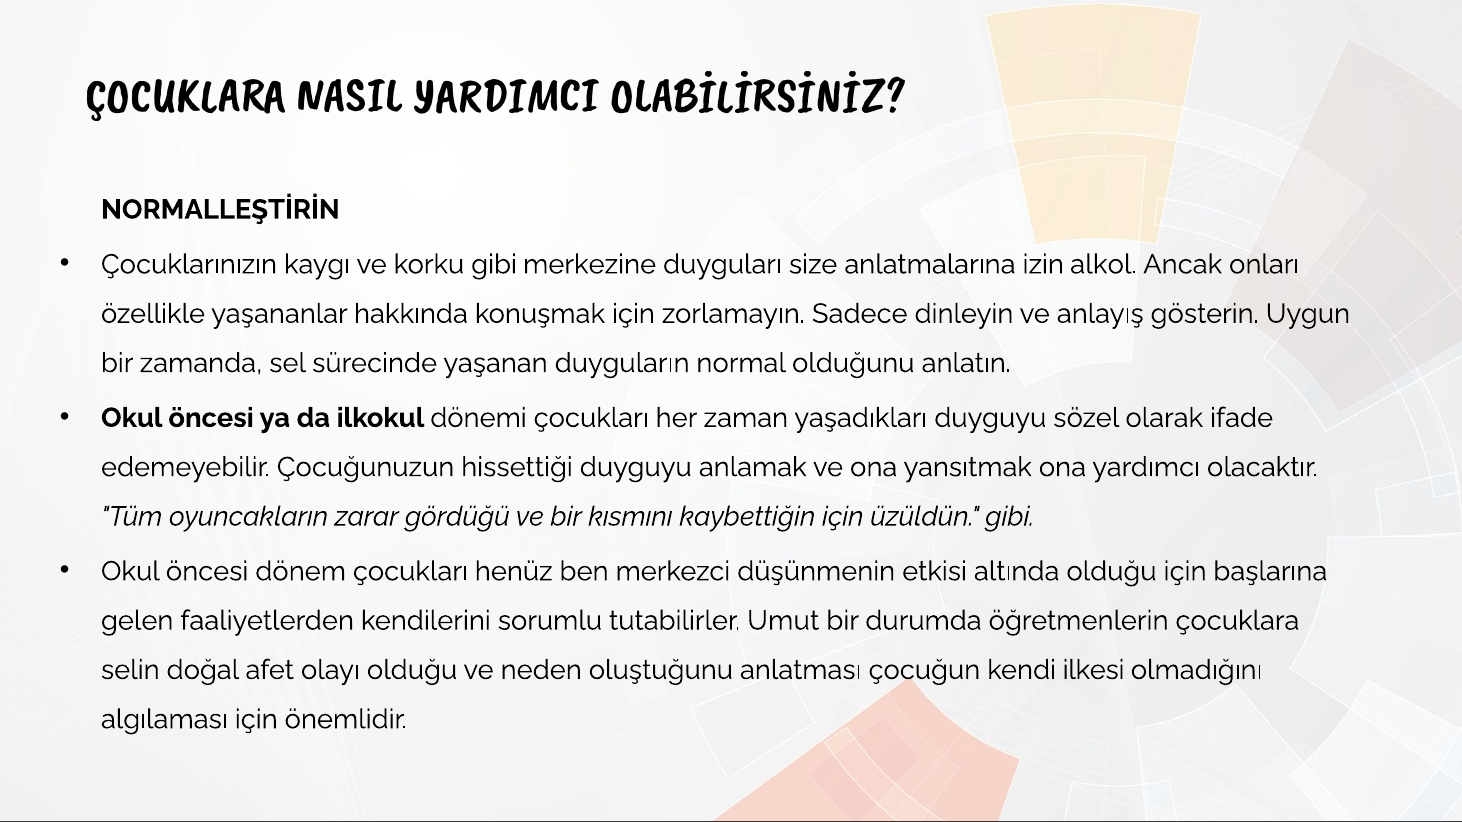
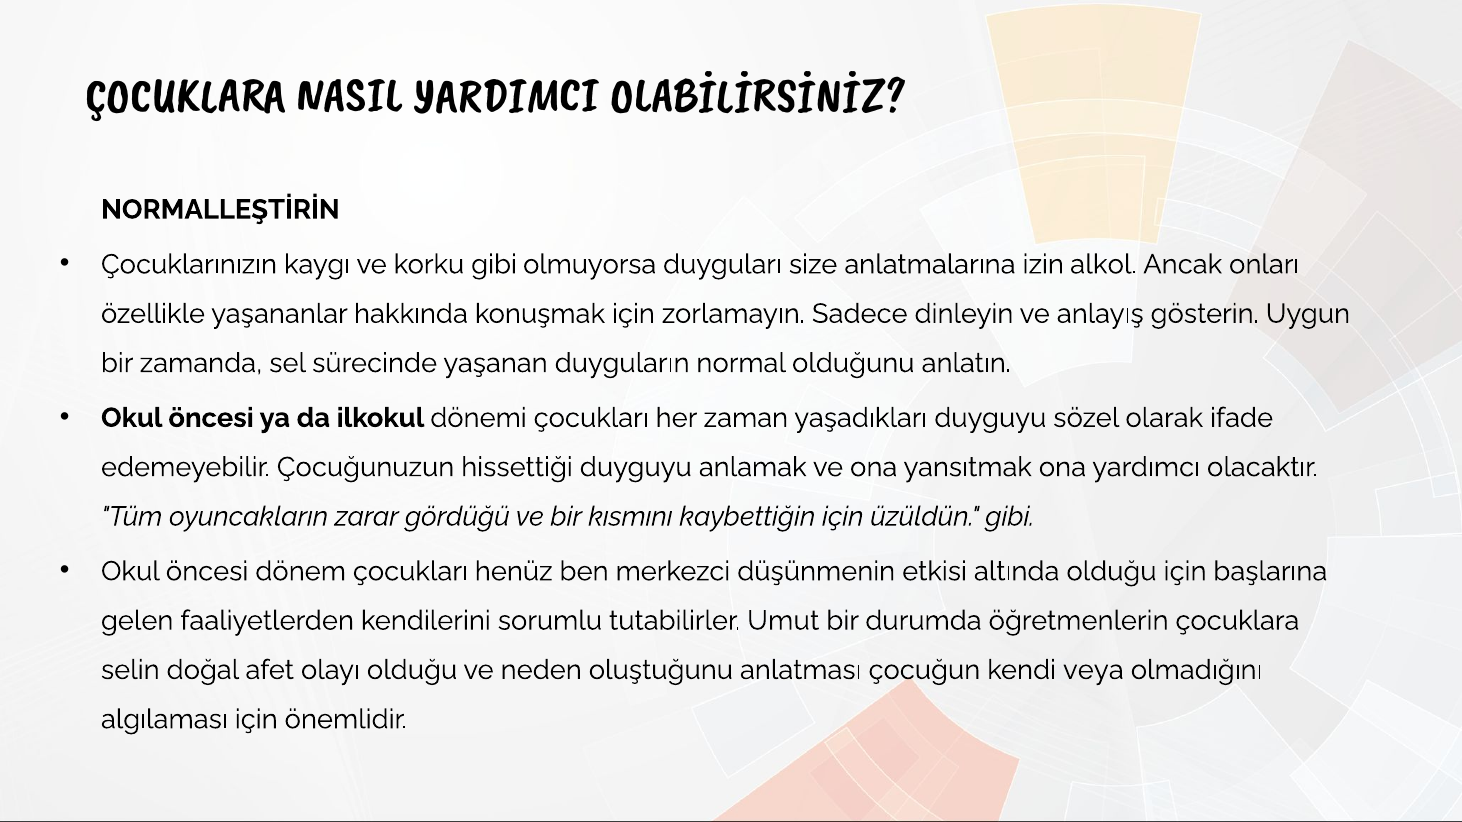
merkezine: merkezine -> olmuyorsa (590, 265)
ilkesi: ilkesi -> veya (1093, 670)
